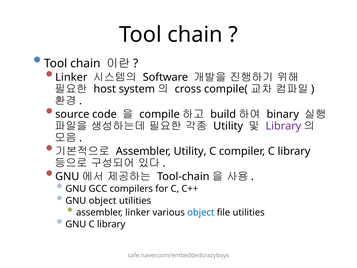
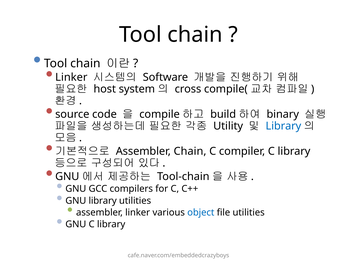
Library colour: purple -> blue (283, 126)
Assembler Utility: Utility -> Chain (190, 151)
GNU object: object -> library (103, 201)
